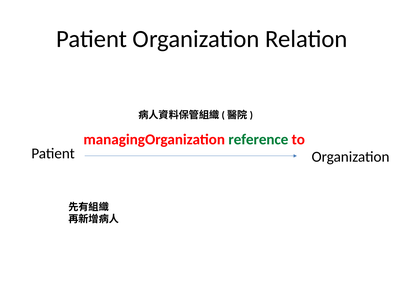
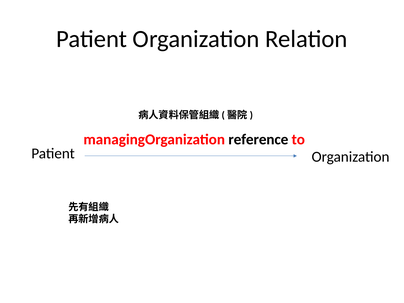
reference colour: green -> black (258, 140)
